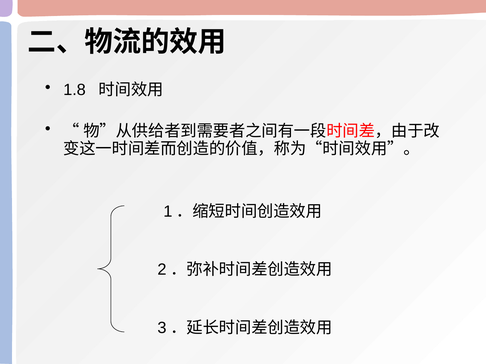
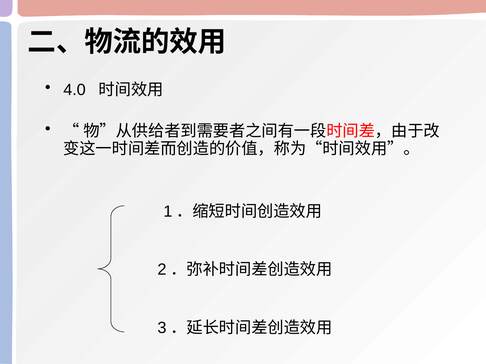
1.8: 1.8 -> 4.0 (74, 90)
